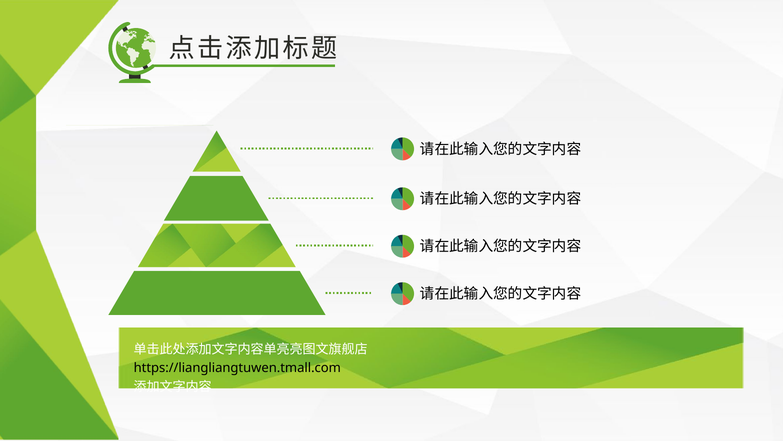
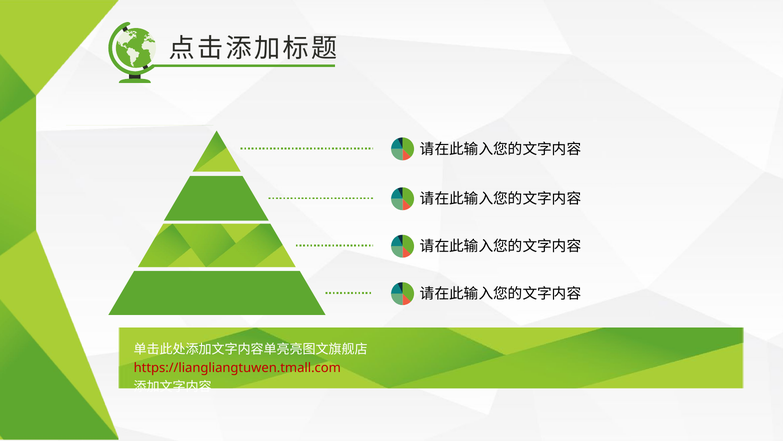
https://liangliangtuwen.tmall.com colour: black -> red (237, 368)
